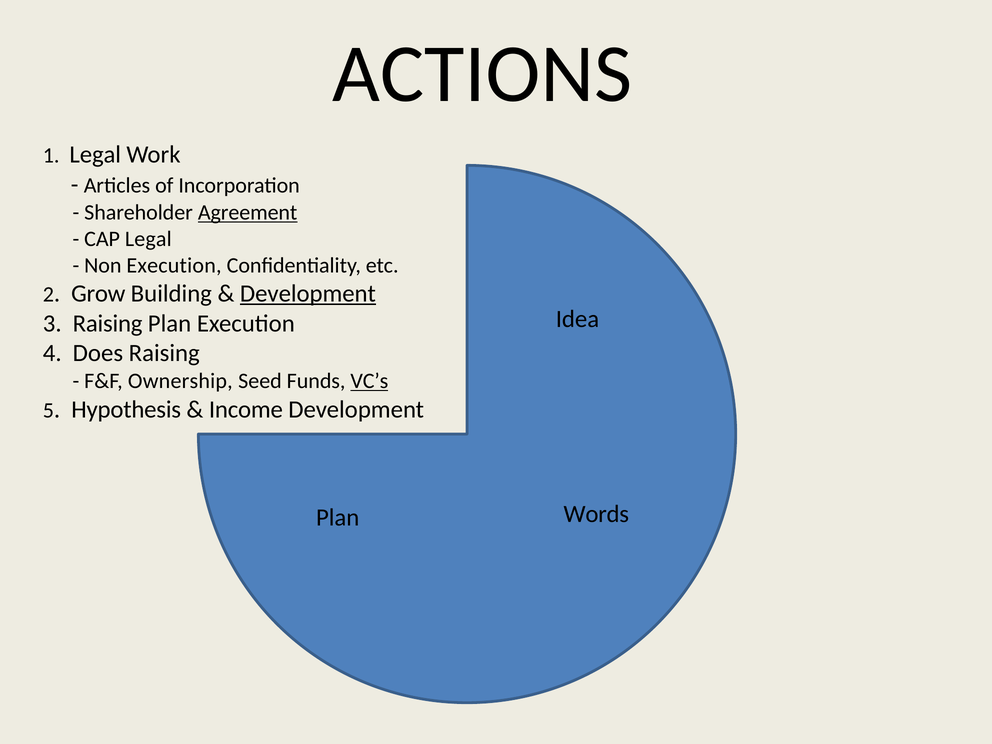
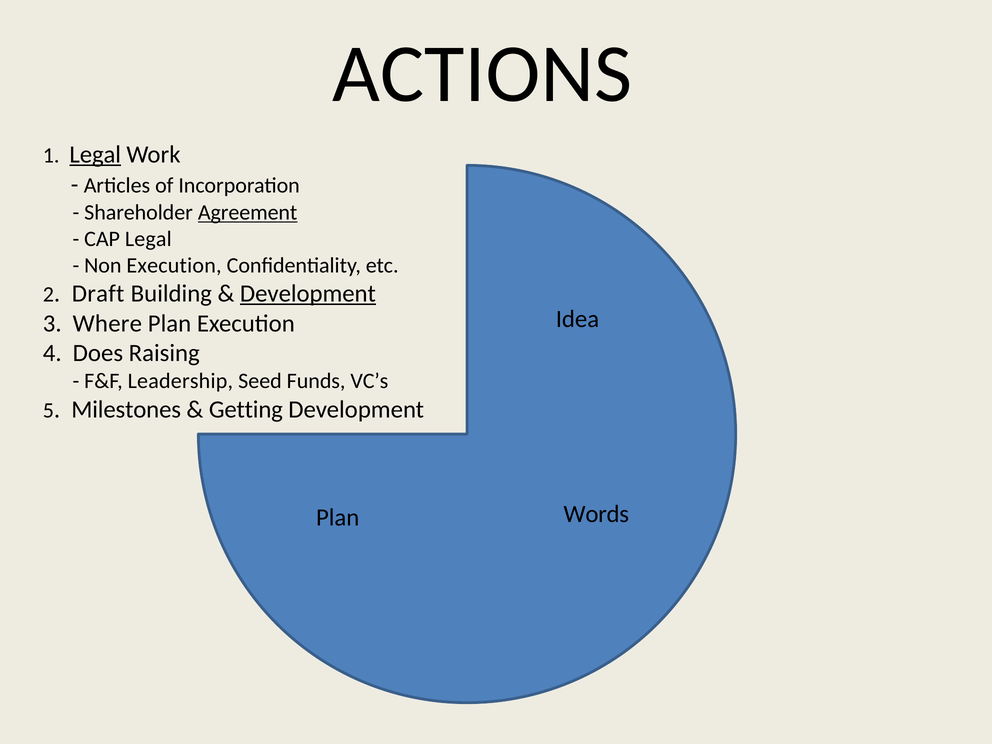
Legal underline: none -> present (95, 155)
Grow: Grow -> Draft (98, 294)
3 Raising: Raising -> Where (107, 323)
Ownership: Ownership -> Leadership (180, 381)
VC’s underline: present -> none (369, 381)
Hypothesis: Hypothesis -> Milestones (126, 409)
Income: Income -> Getting (246, 409)
